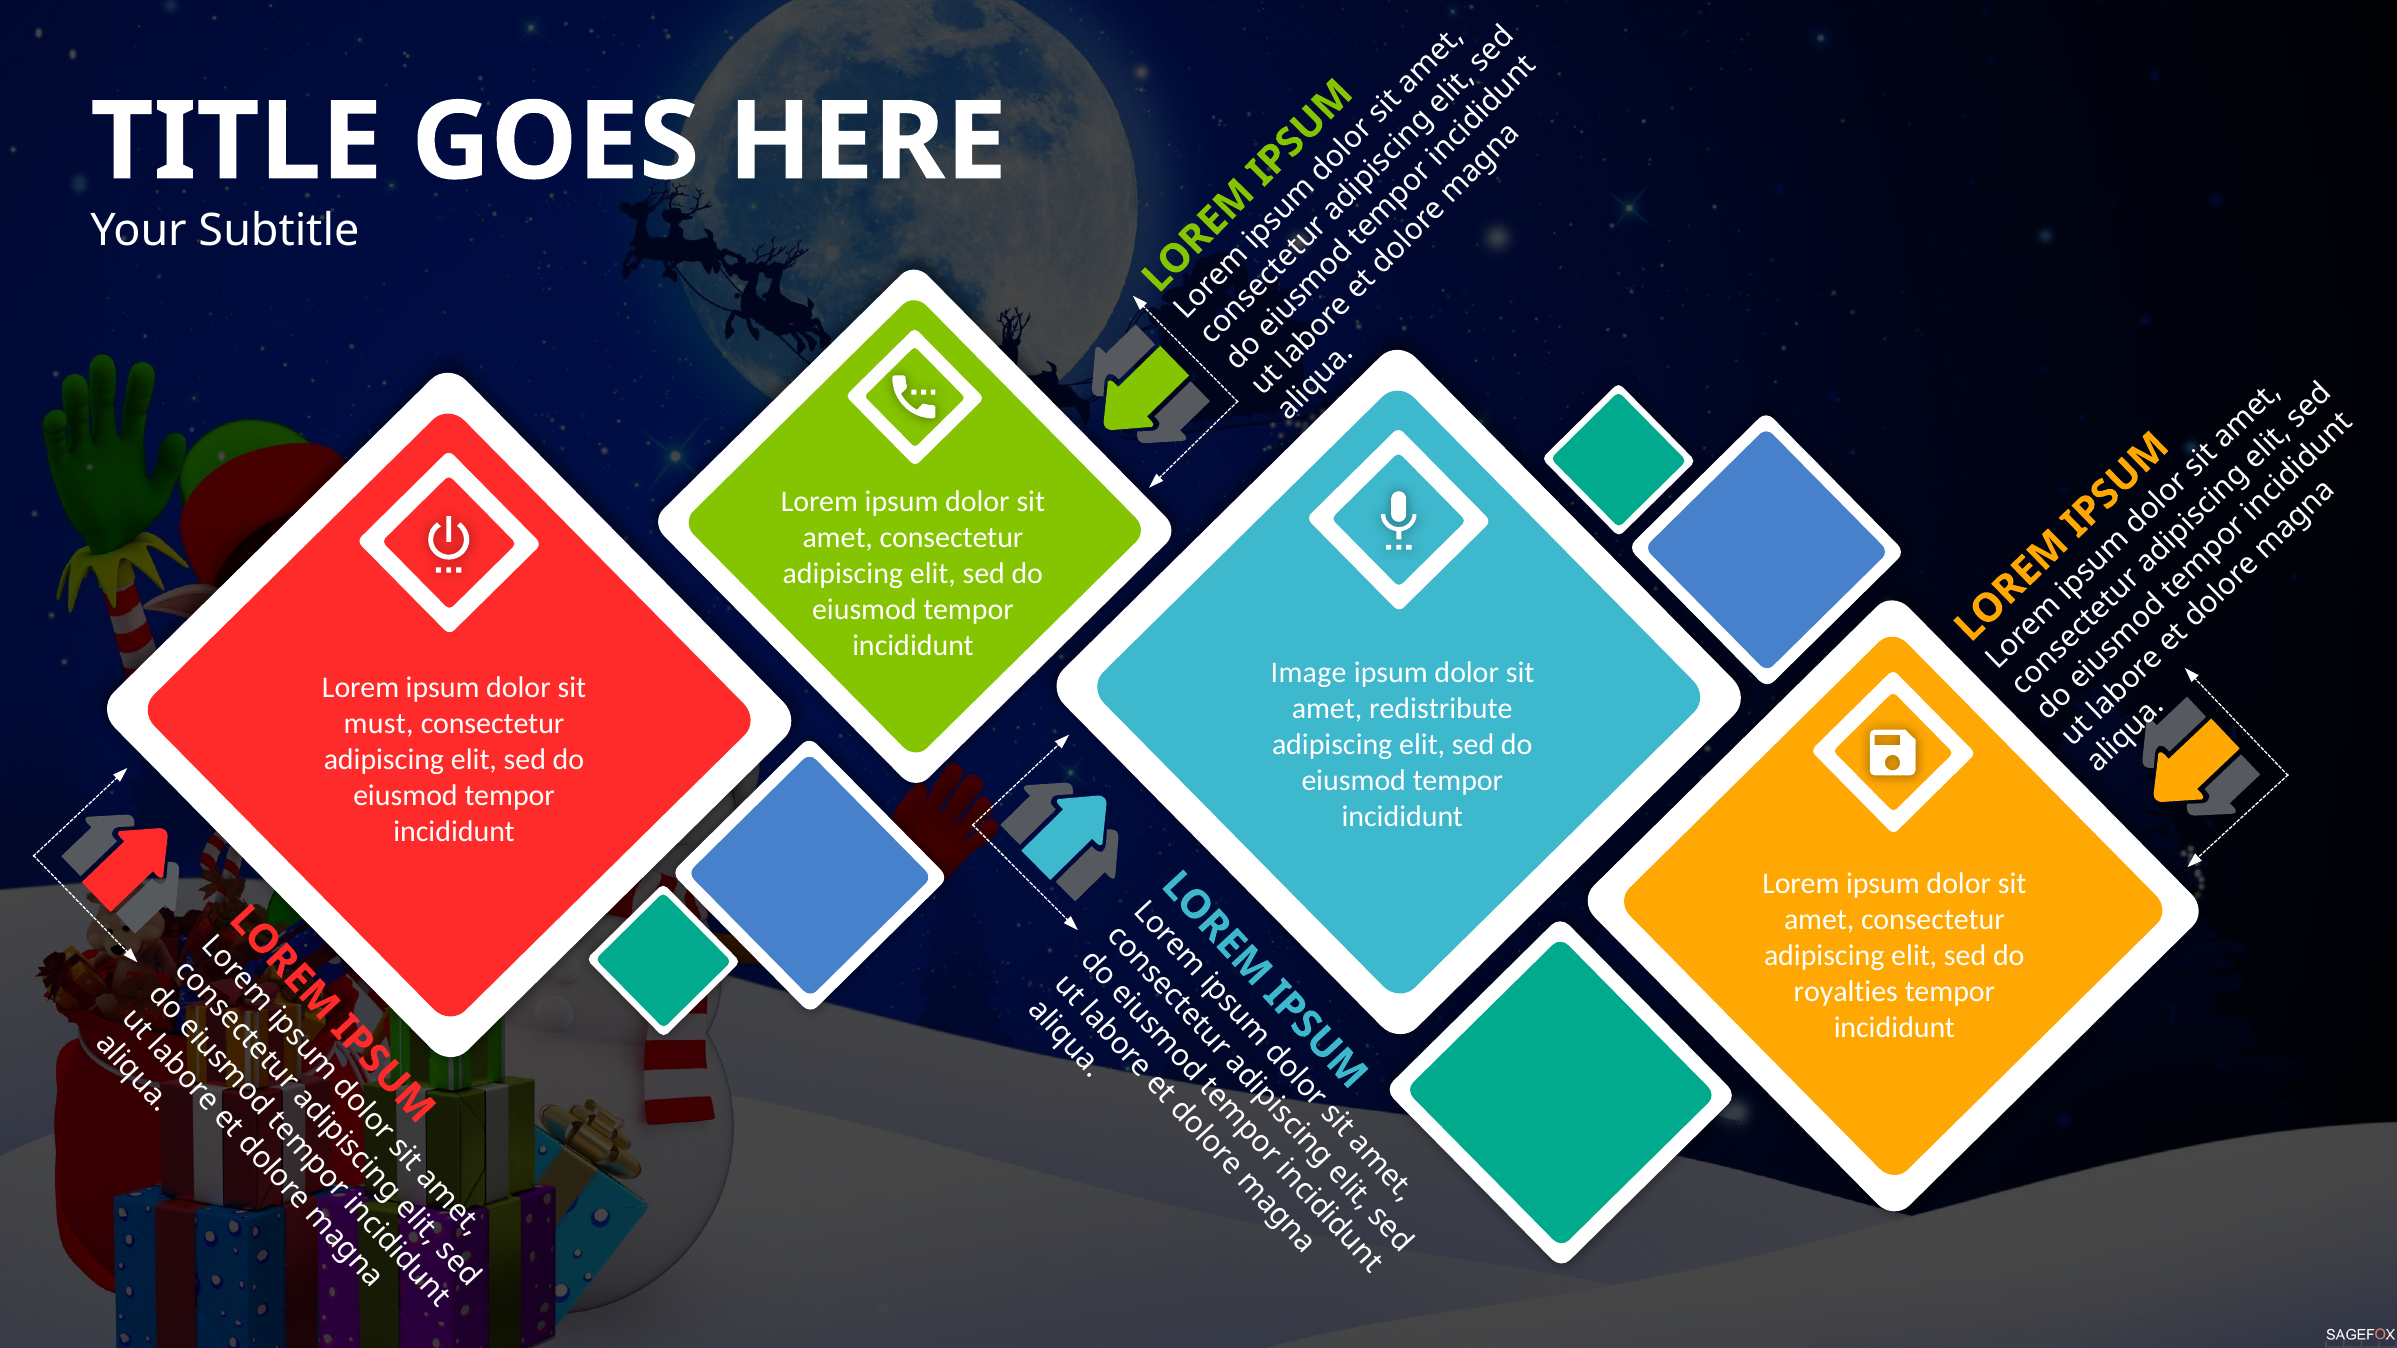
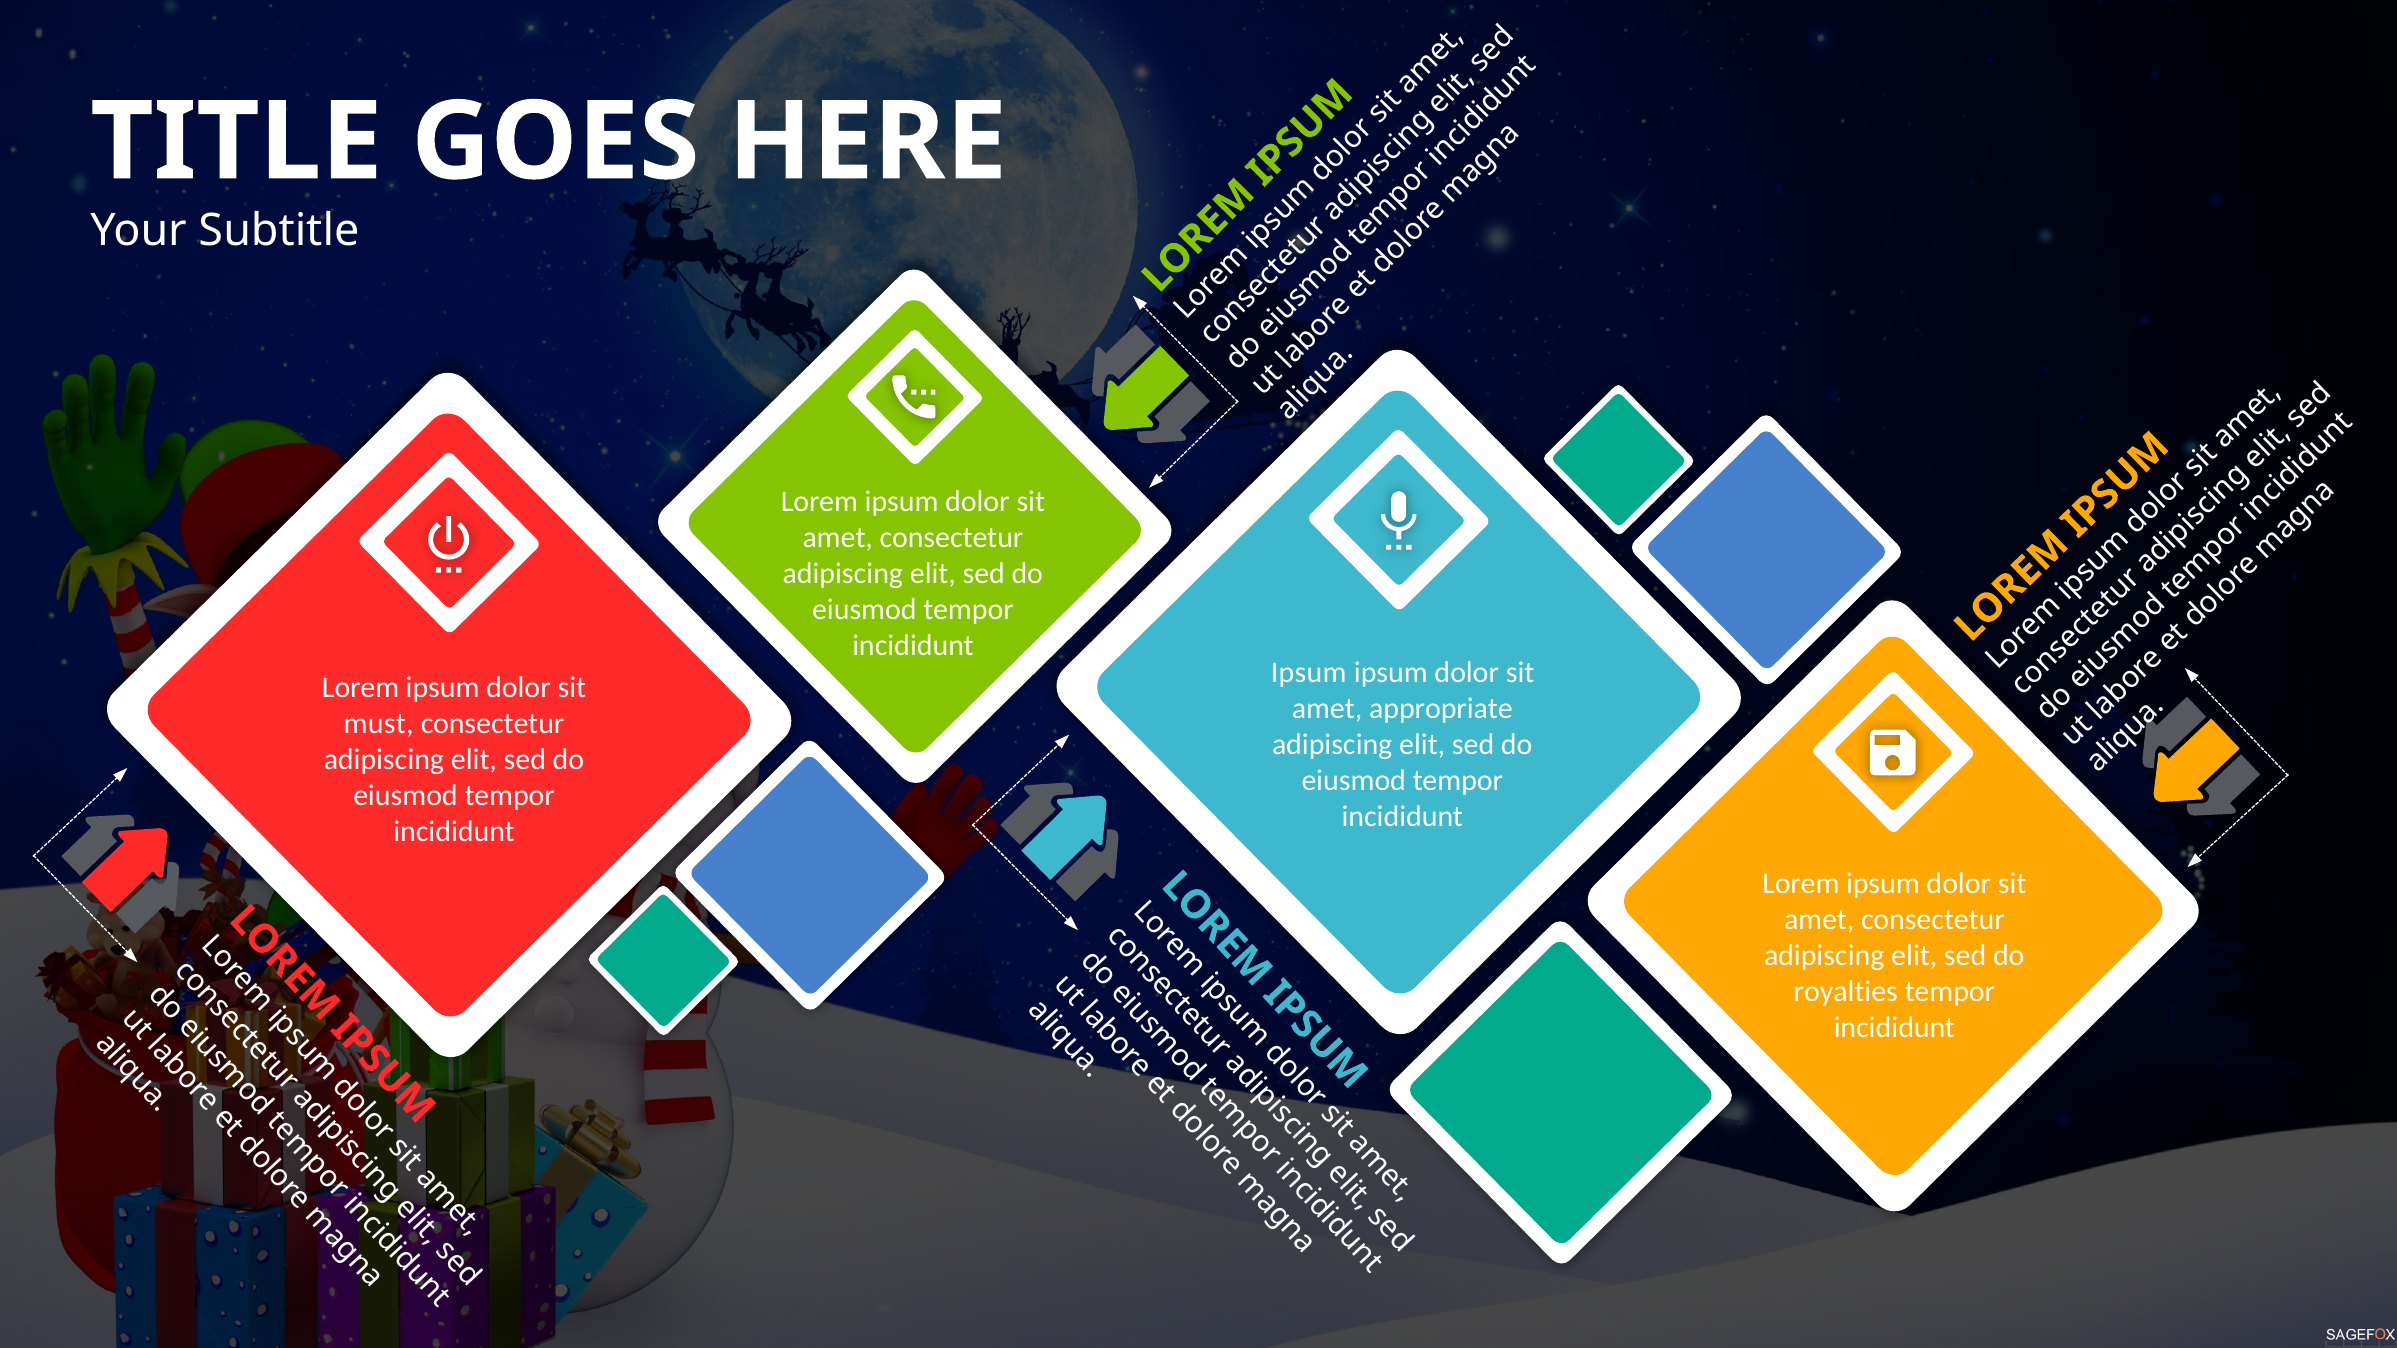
Image: Image -> Ipsum (1309, 673)
redistribute: redistribute -> appropriate (1441, 709)
